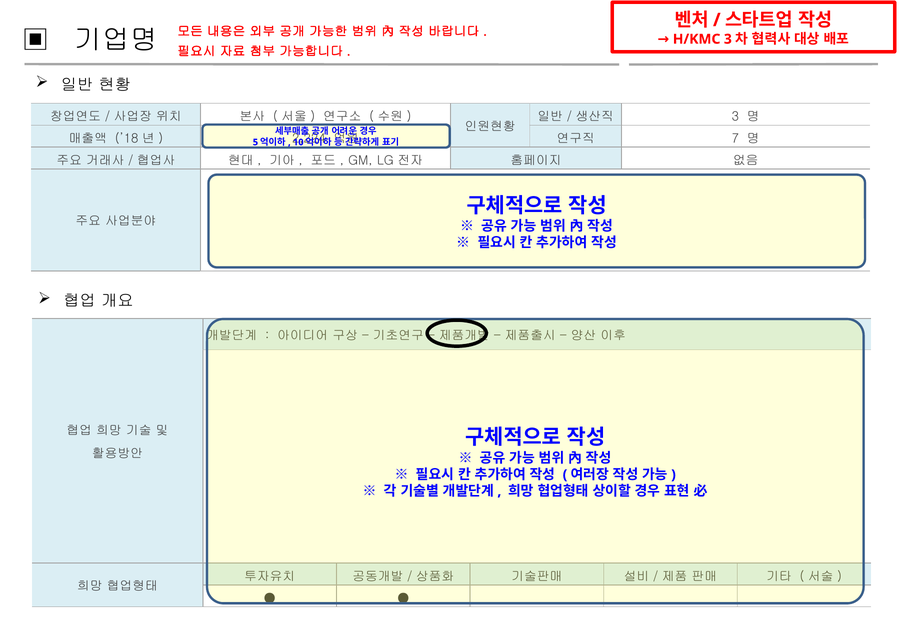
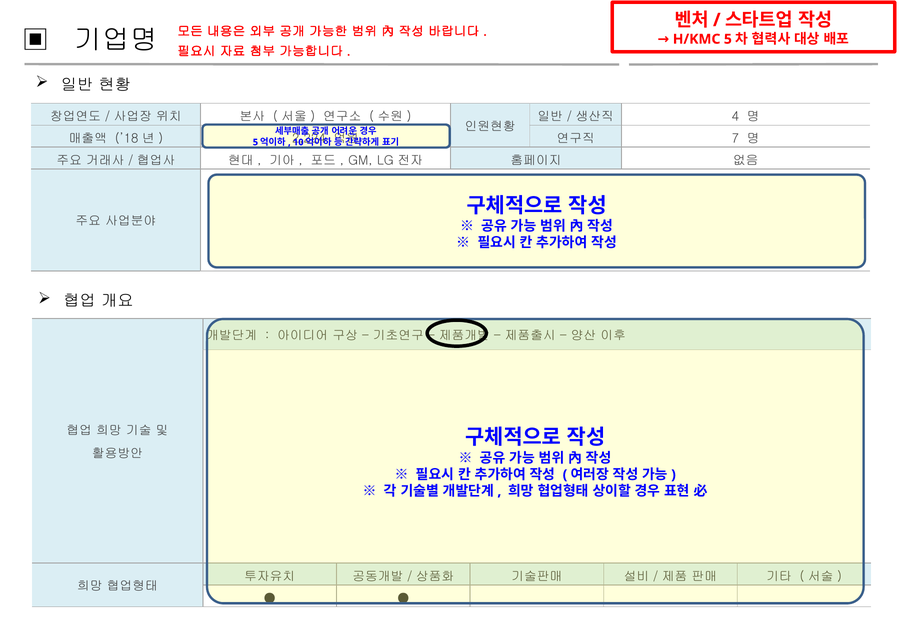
H/KMC 3: 3 -> 5 (728, 39)
3: 3 -> 4 (735, 117)
